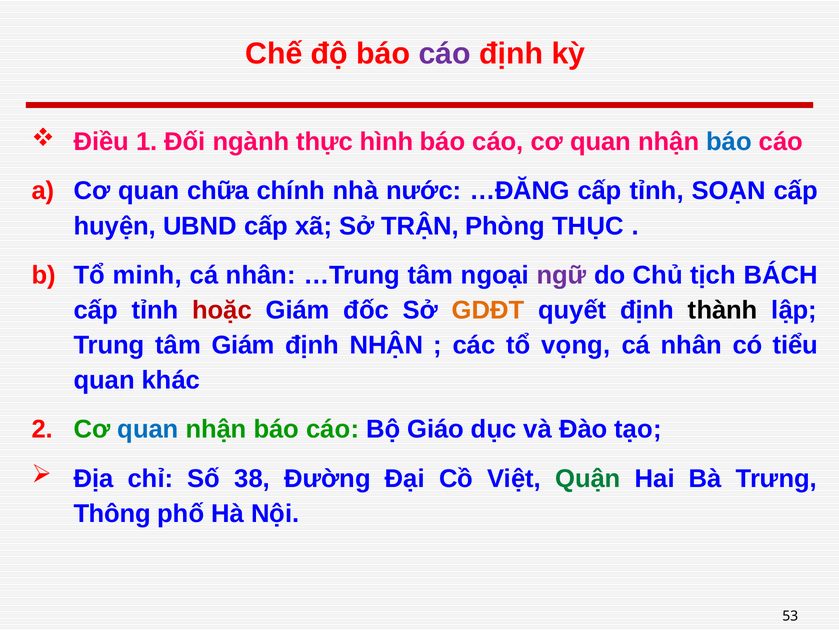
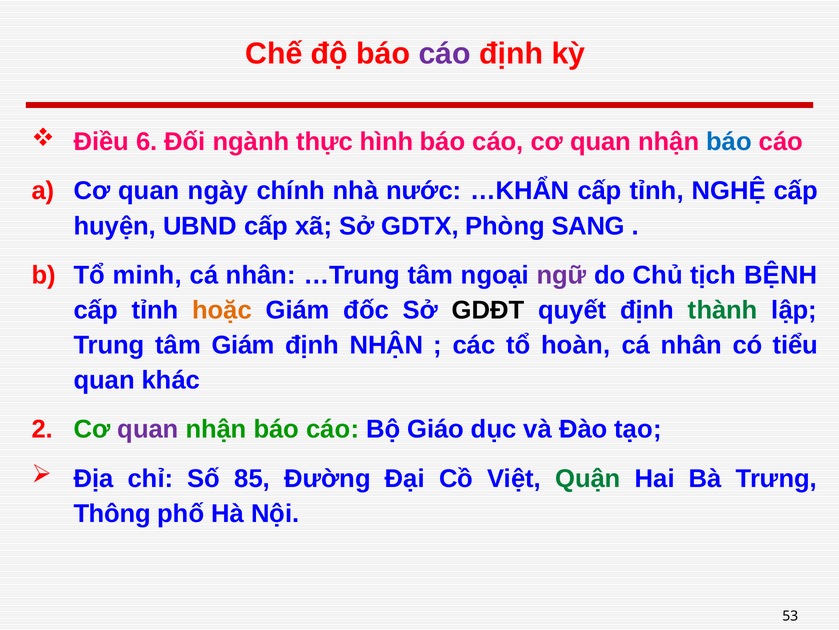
1: 1 -> 6 (147, 142)
chữa: chữa -> ngày (218, 191)
…ĐĂNG: …ĐĂNG -> …KHẨN (520, 191)
SOẠN: SOẠN -> NGHỆ (729, 191)
TRẬN: TRẬN -> GDTX (420, 226)
THỤC: THỤC -> SANG (588, 226)
BÁCH: BÁCH -> BỆNH (781, 275)
hoặc colour: red -> orange (222, 310)
GDĐT colour: orange -> black (488, 310)
thành colour: black -> green (723, 310)
vọng: vọng -> hoàn (576, 345)
quan colour: blue -> purple (148, 429)
38: 38 -> 85 (252, 478)
